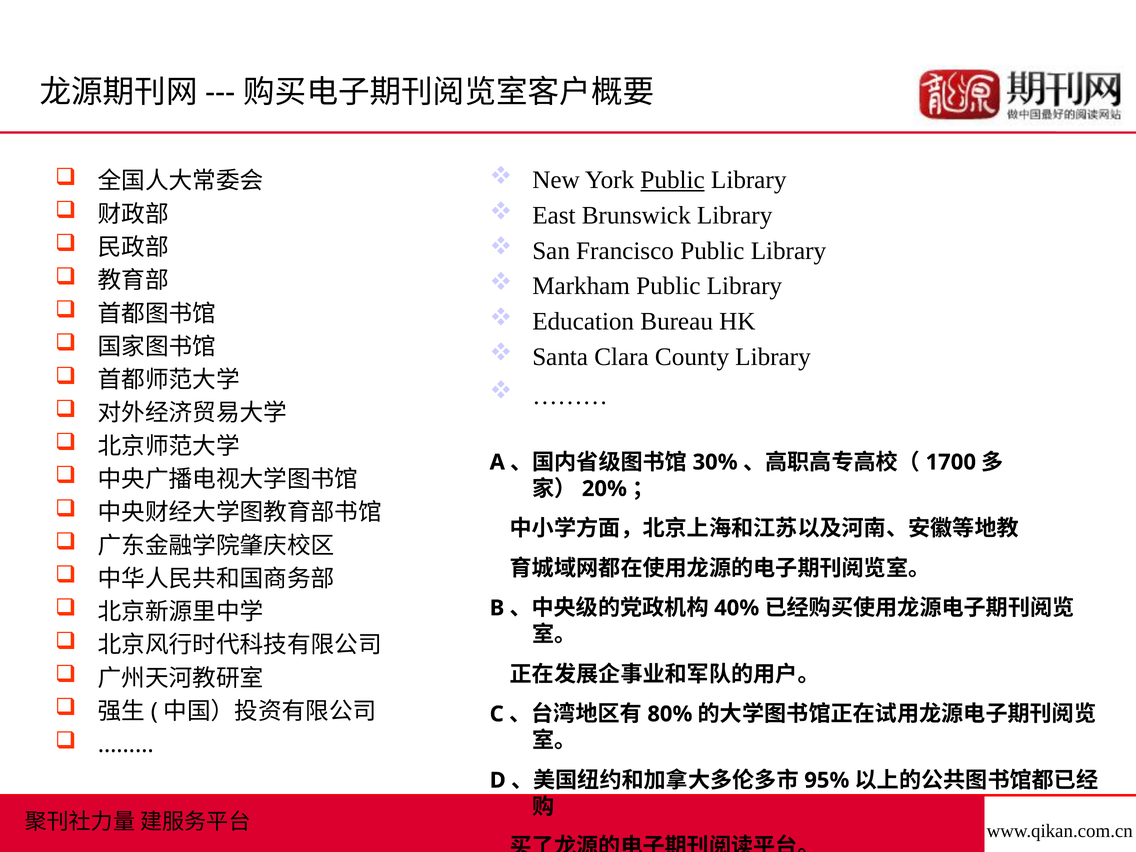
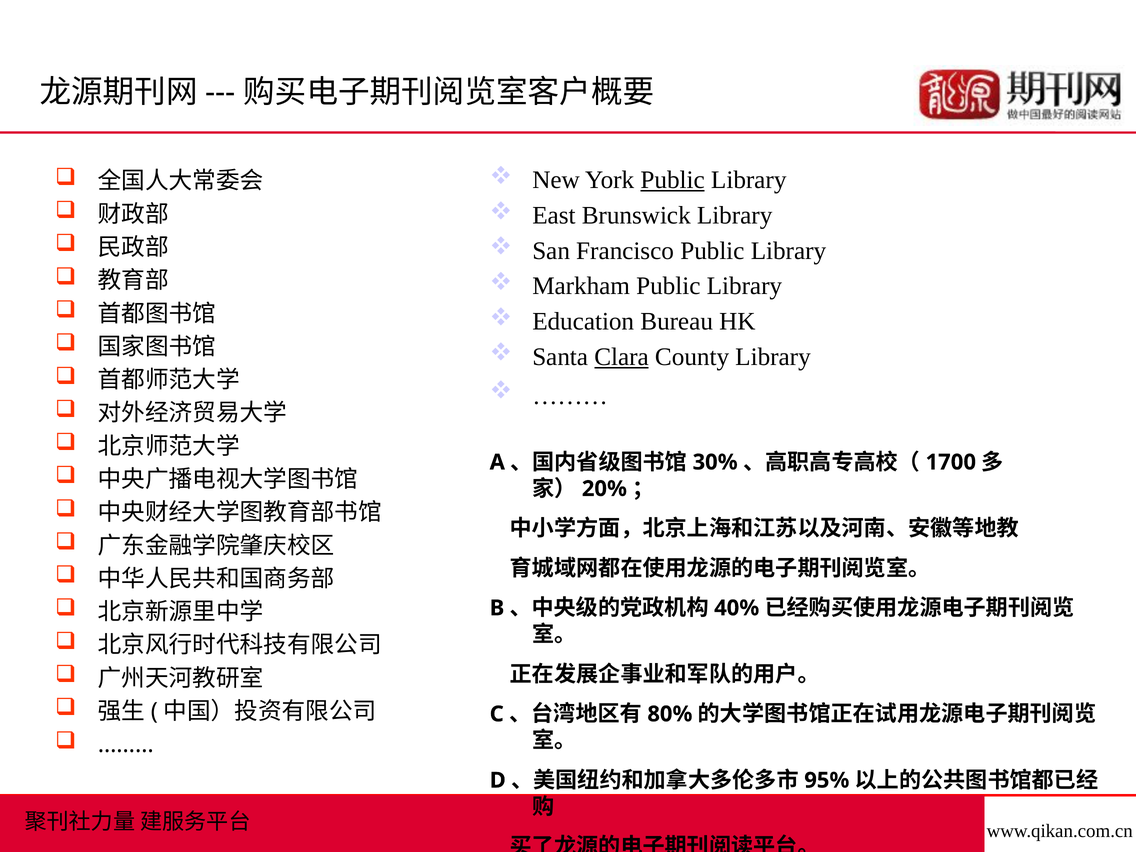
Clara underline: none -> present (622, 357)
